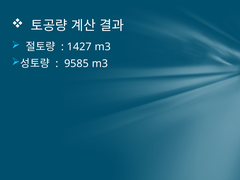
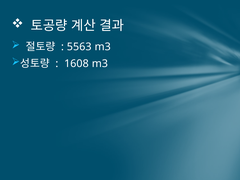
1427: 1427 -> 5563 (79, 47)
9585: 9585 -> 1608 (77, 64)
